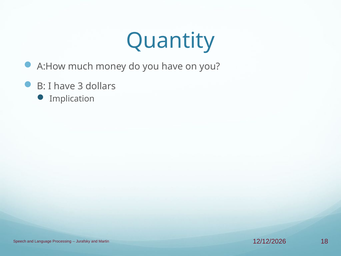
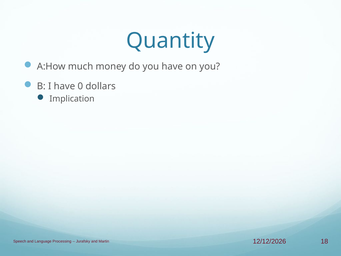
3: 3 -> 0 (80, 86)
